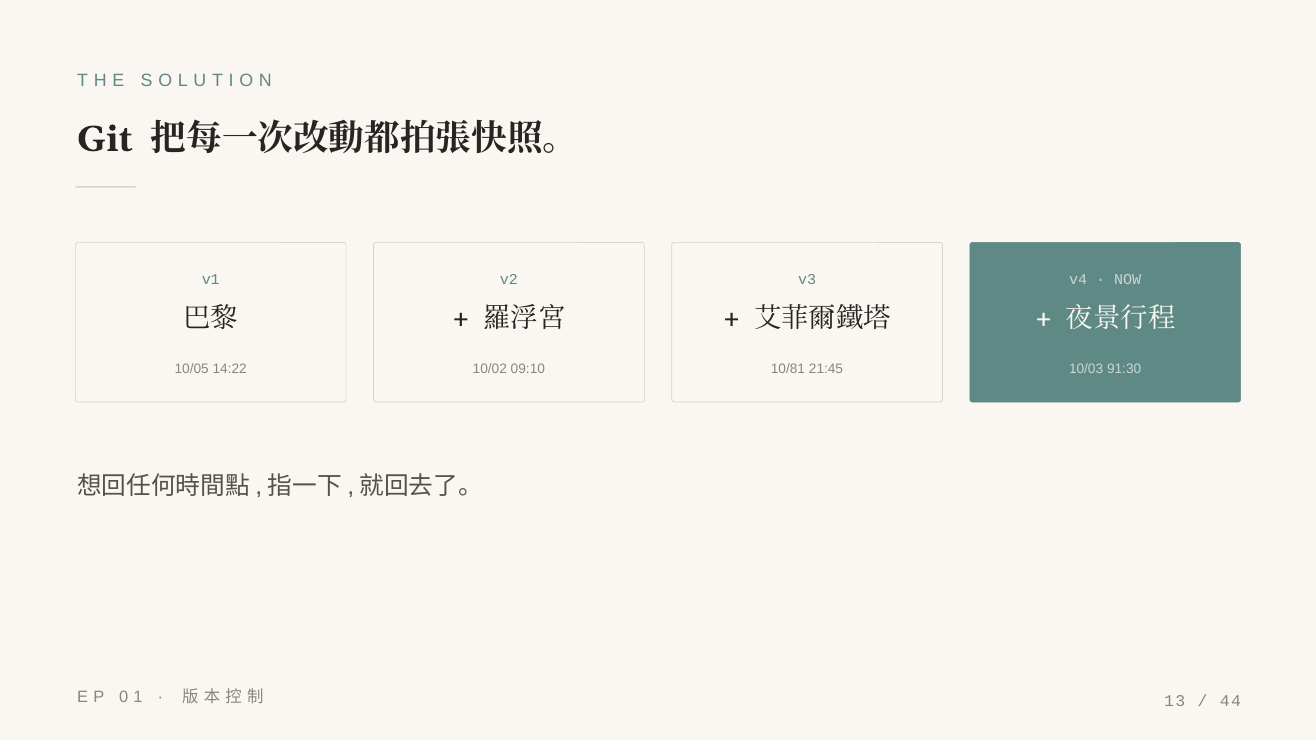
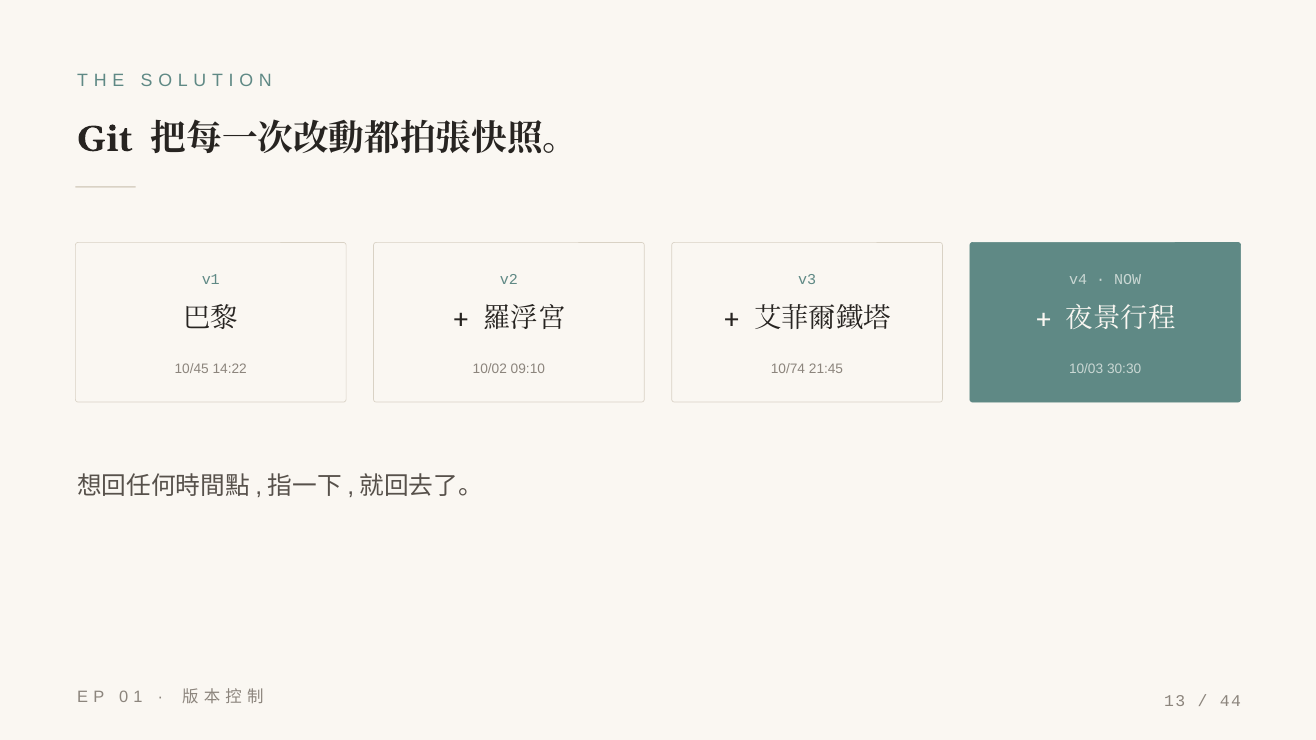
10/05: 10/05 -> 10/45 (192, 369)
10/81: 10/81 -> 10/74 (788, 369)
91:30: 91:30 -> 30:30 (1124, 369)
